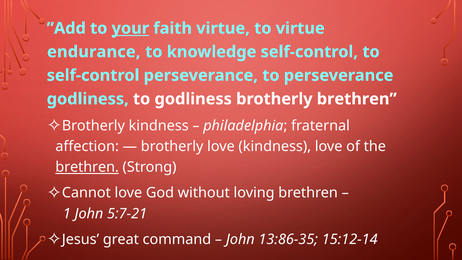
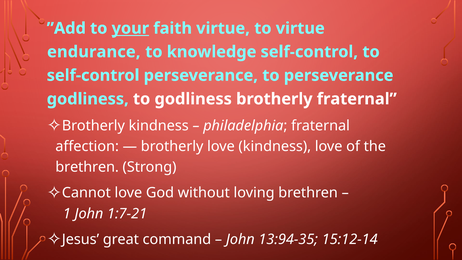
brotherly brethren: brethren -> fraternal (357, 99)
brethren underline: present -> none (87, 167)
5:7-21: 5:7-21 -> 1:7-21 (127, 214)
13:86-35: 13:86-35 -> 13:94-35 (288, 239)
